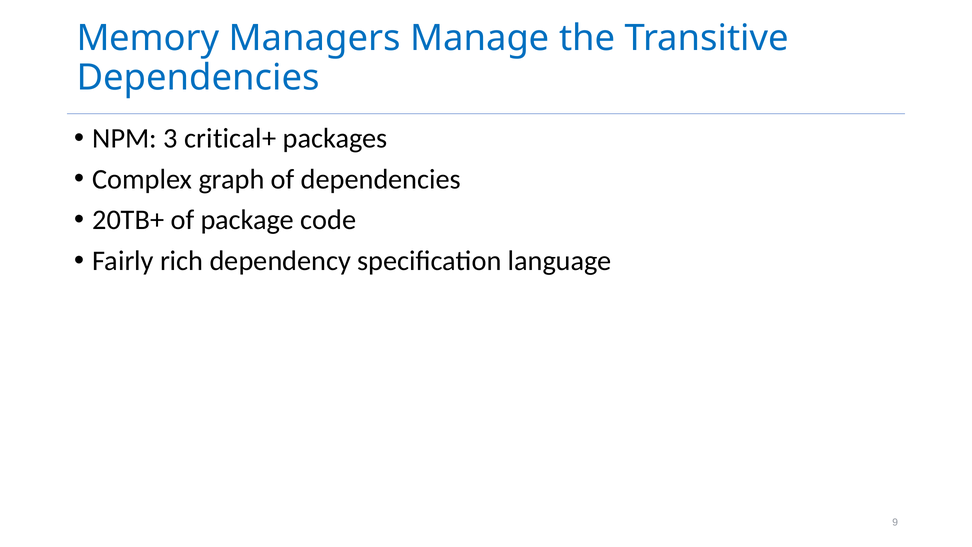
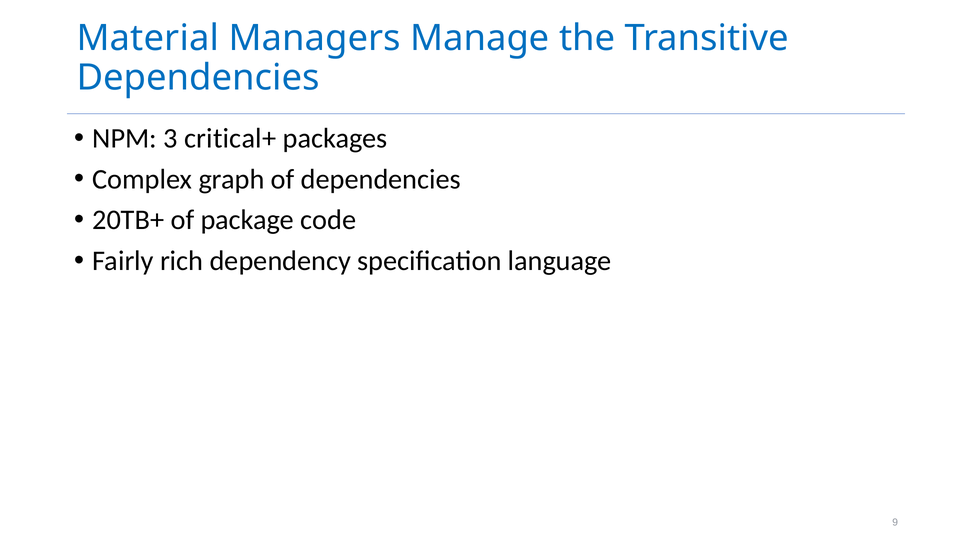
Memory: Memory -> Material (148, 38)
